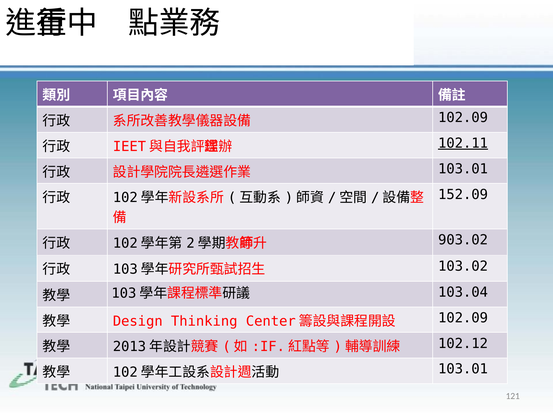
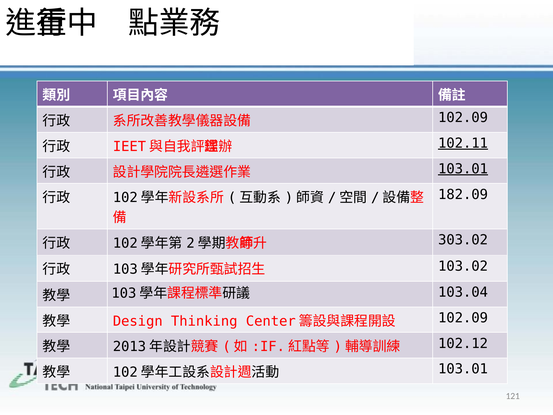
103.01 underline: none -> present (463, 169)
152.09: 152.09 -> 182.09 (463, 194)
903.02: 903.02 -> 303.02 (463, 240)
